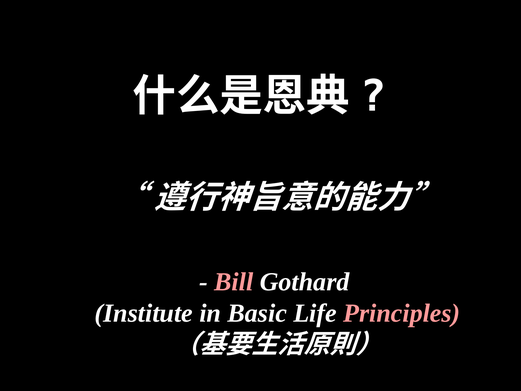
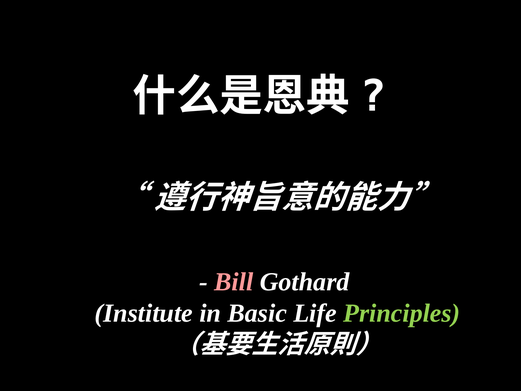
Principles colour: pink -> light green (402, 313)
